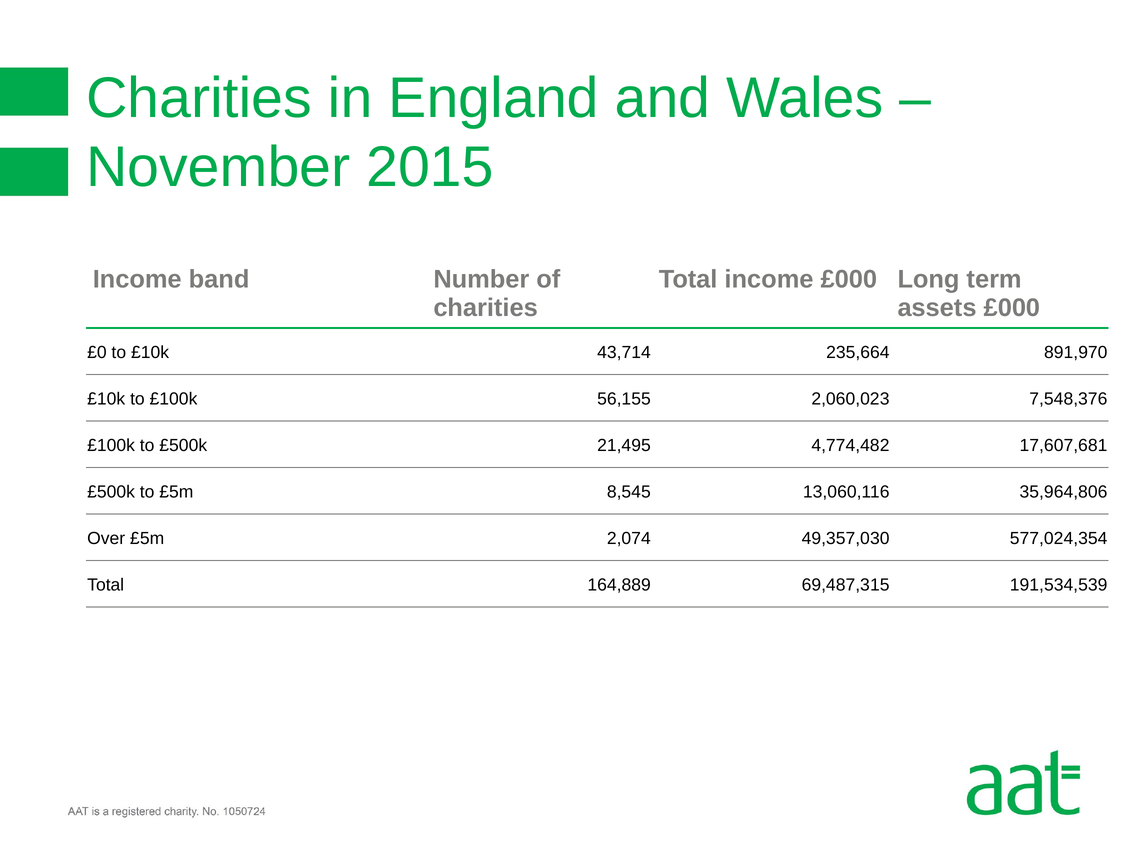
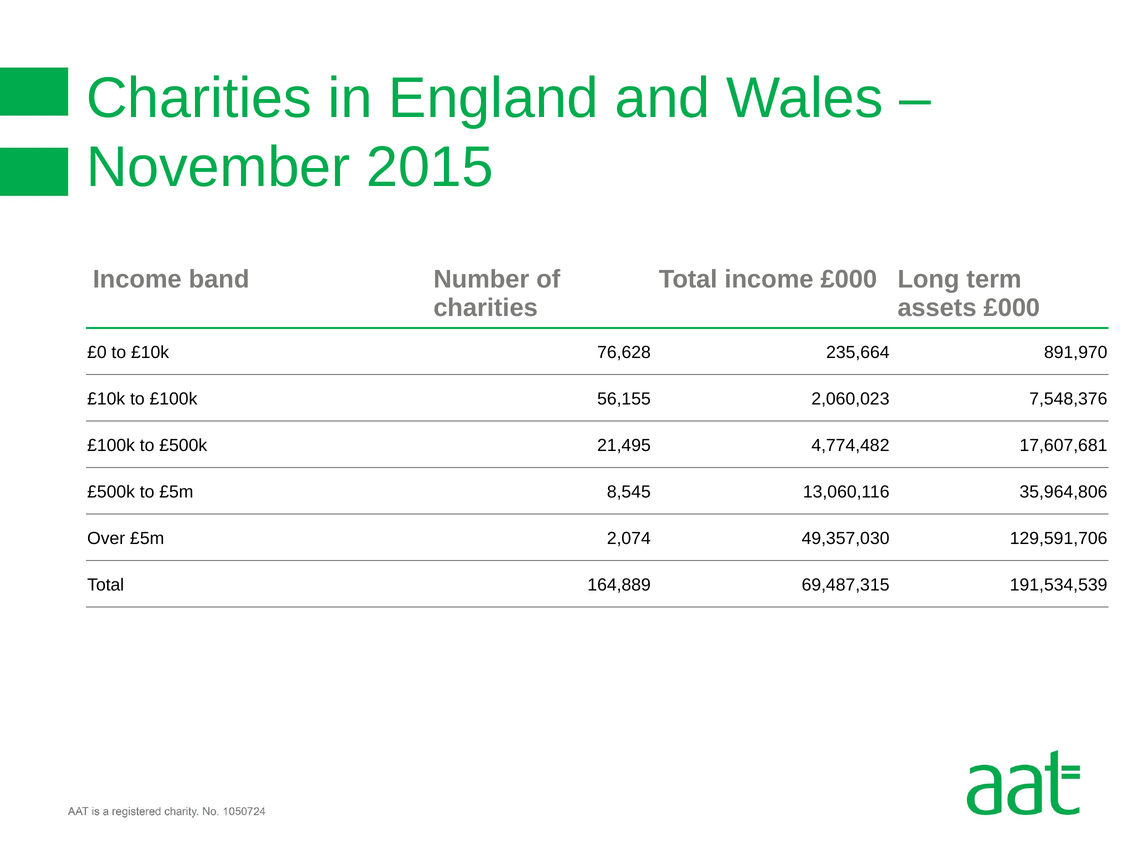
43,714: 43,714 -> 76,628 (624, 352)
577,024,354: 577,024,354 -> 129,591,706 (1059, 539)
